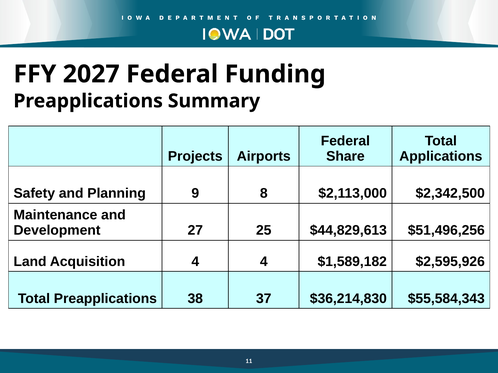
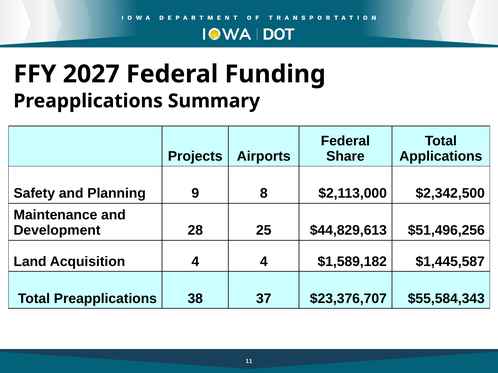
27: 27 -> 28 (195, 231)
$2,595,926: $2,595,926 -> $1,445,587 (450, 262)
$36,214,830: $36,214,830 -> $23,376,707 (348, 299)
